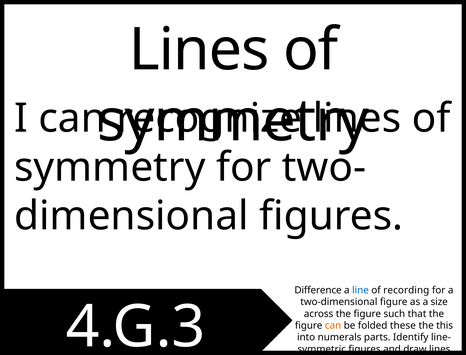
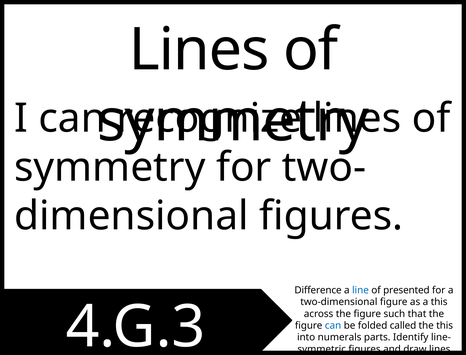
recording: recording -> presented (406, 290)
a size: size -> this (439, 302)
can colour: orange -> blue (333, 326)
these: these -> called (403, 326)
